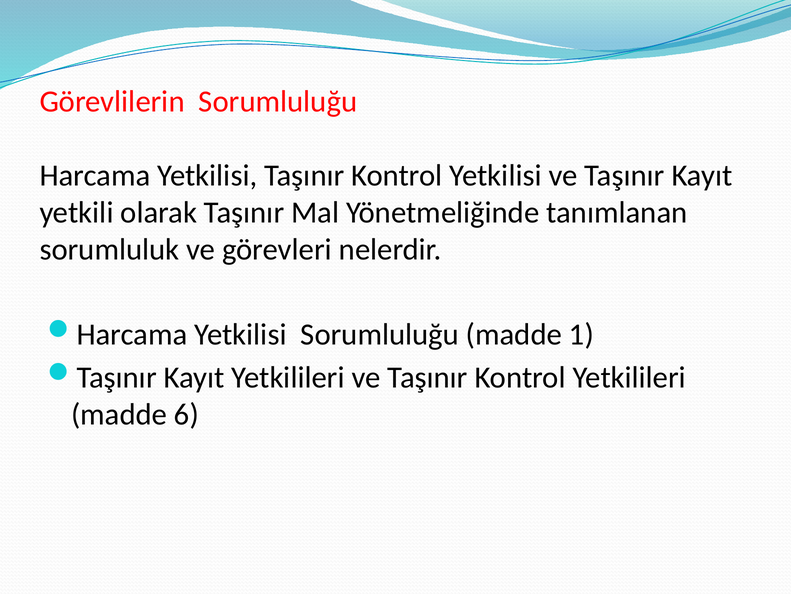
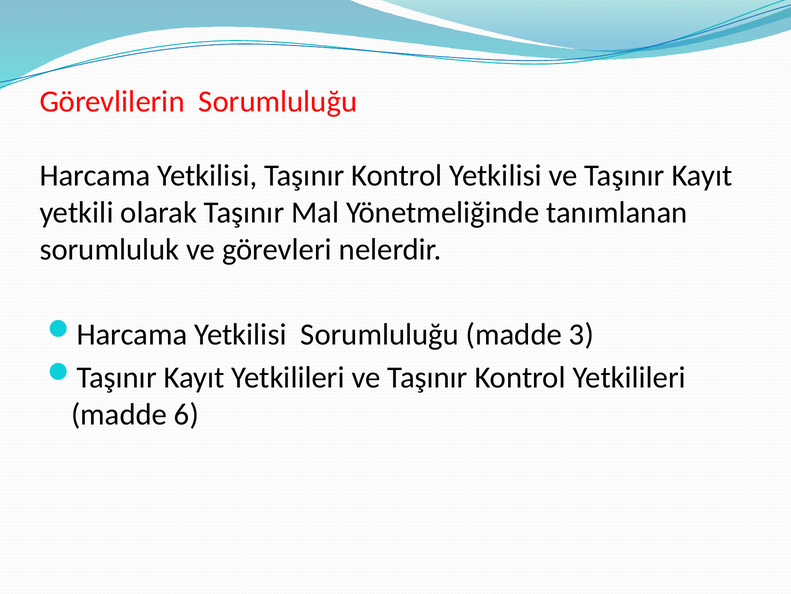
1: 1 -> 3 (581, 334)
